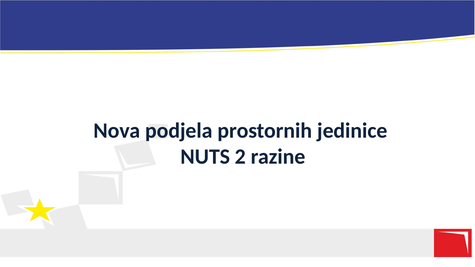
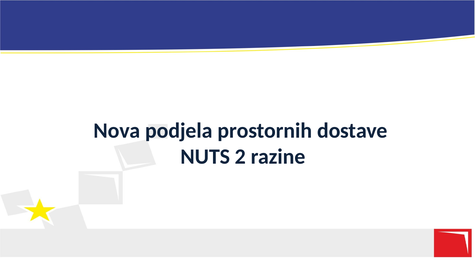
jedinice: jedinice -> dostave (352, 131)
